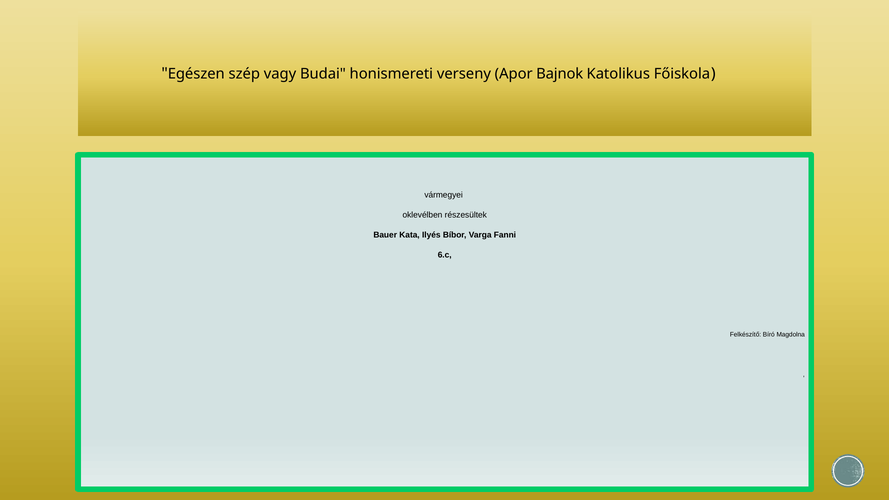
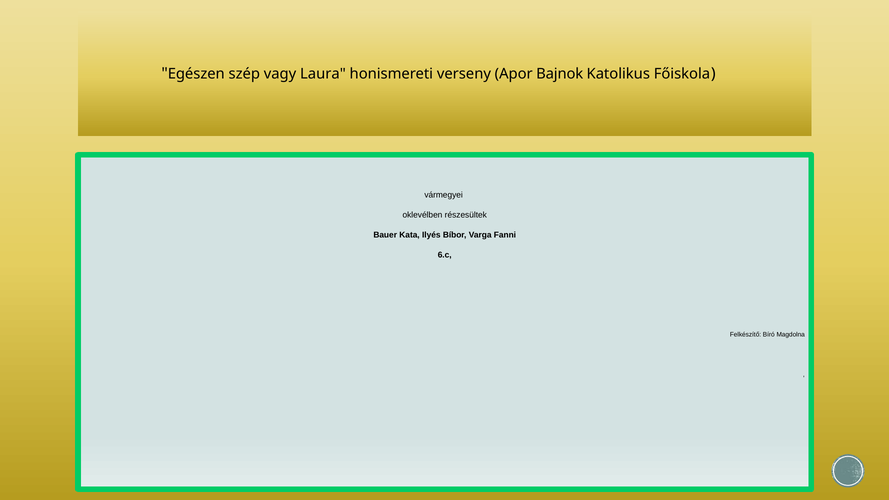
Budai: Budai -> Laura (323, 74)
